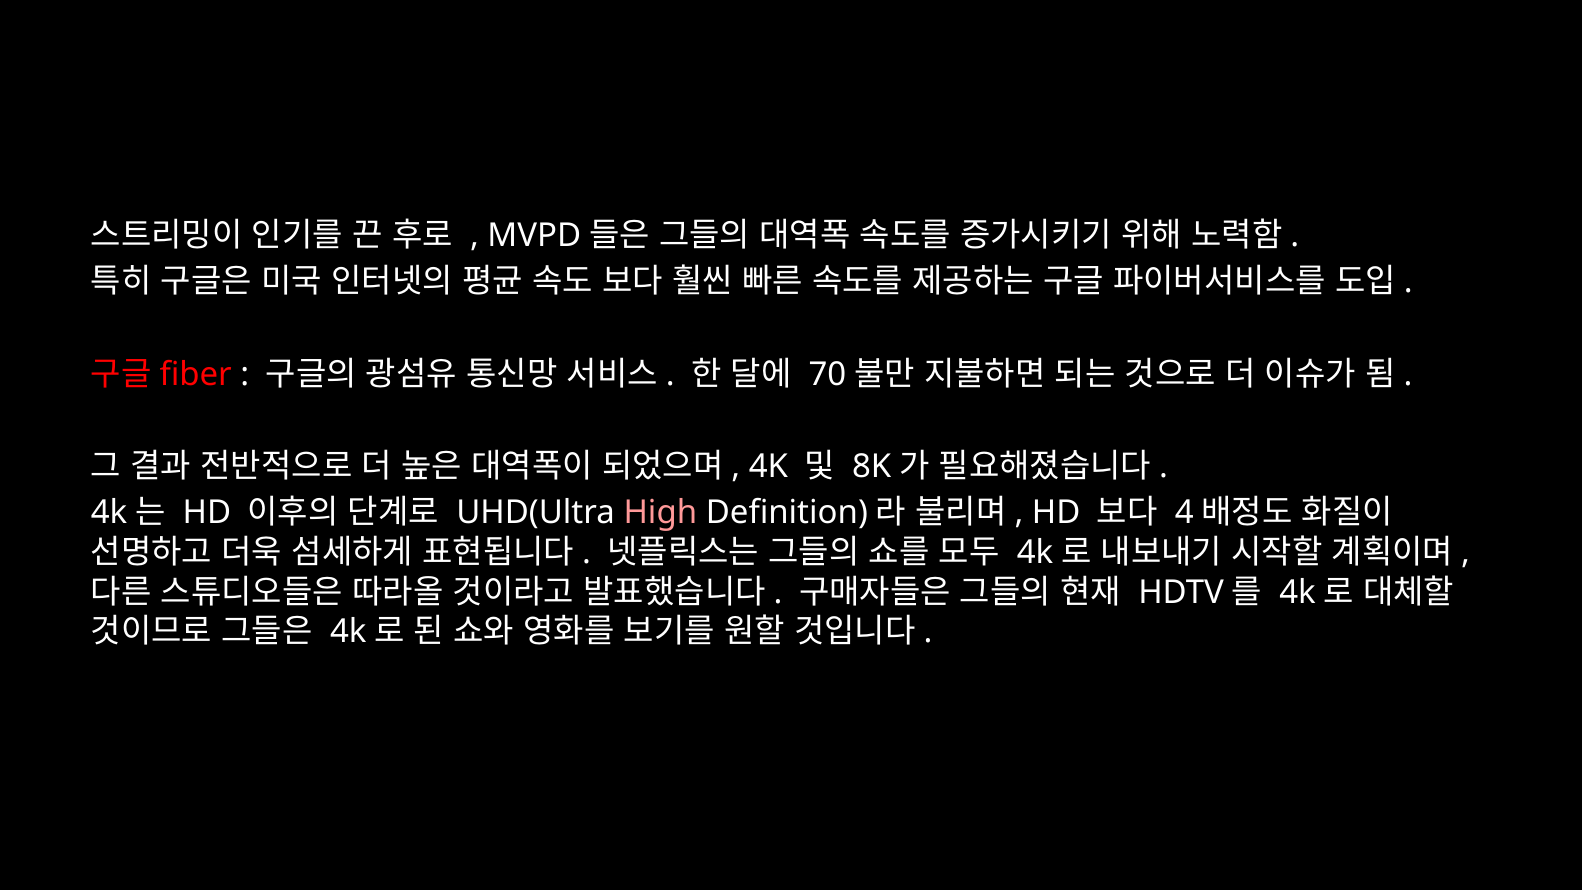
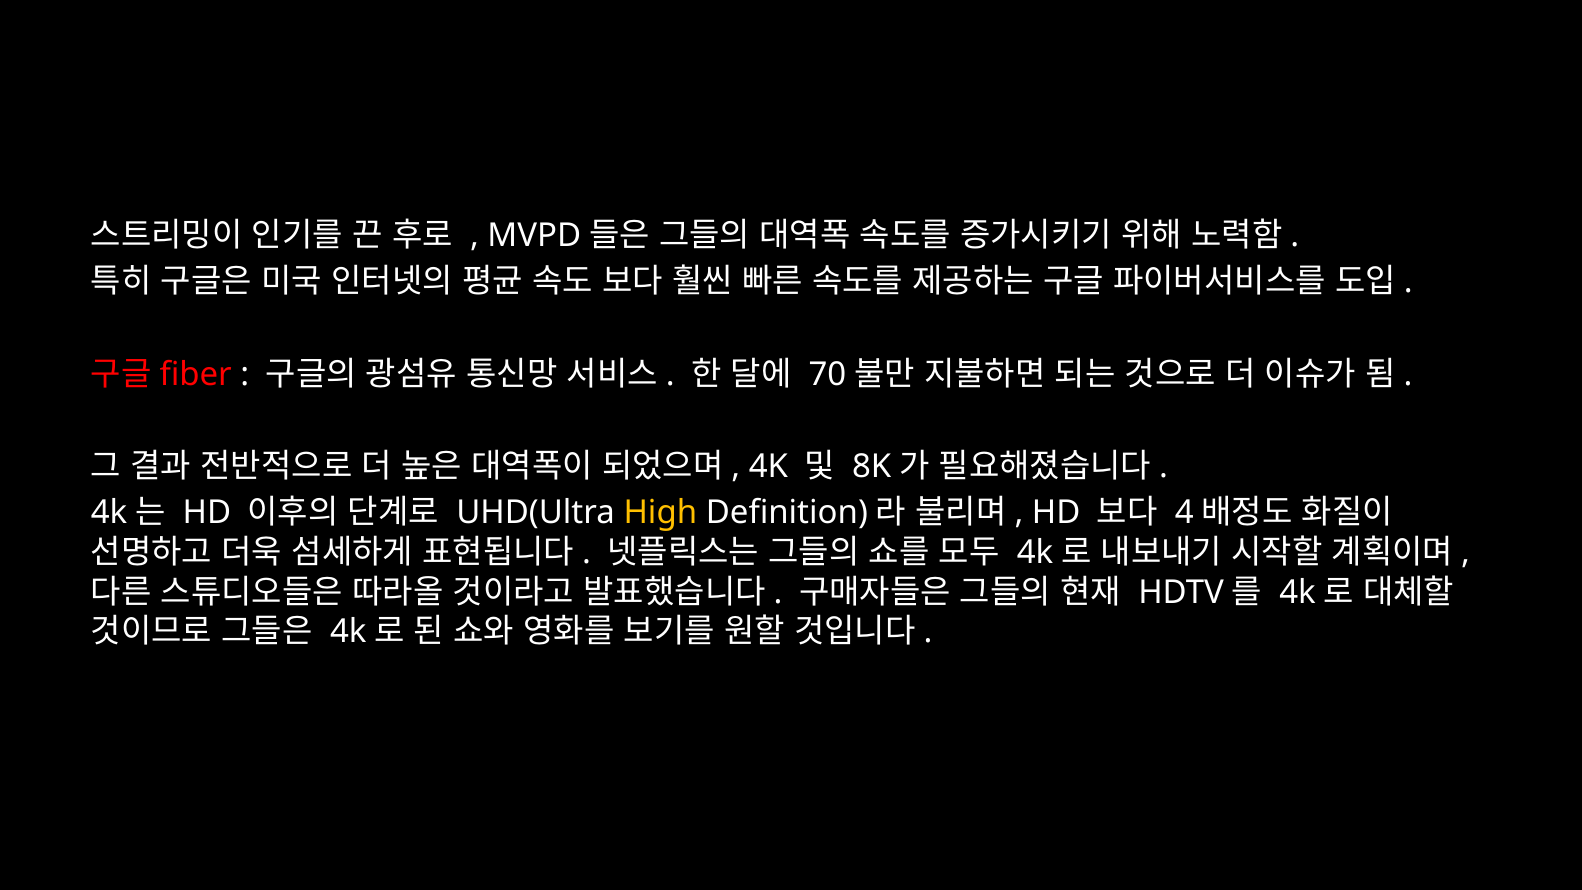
High colour: pink -> yellow (660, 513)
